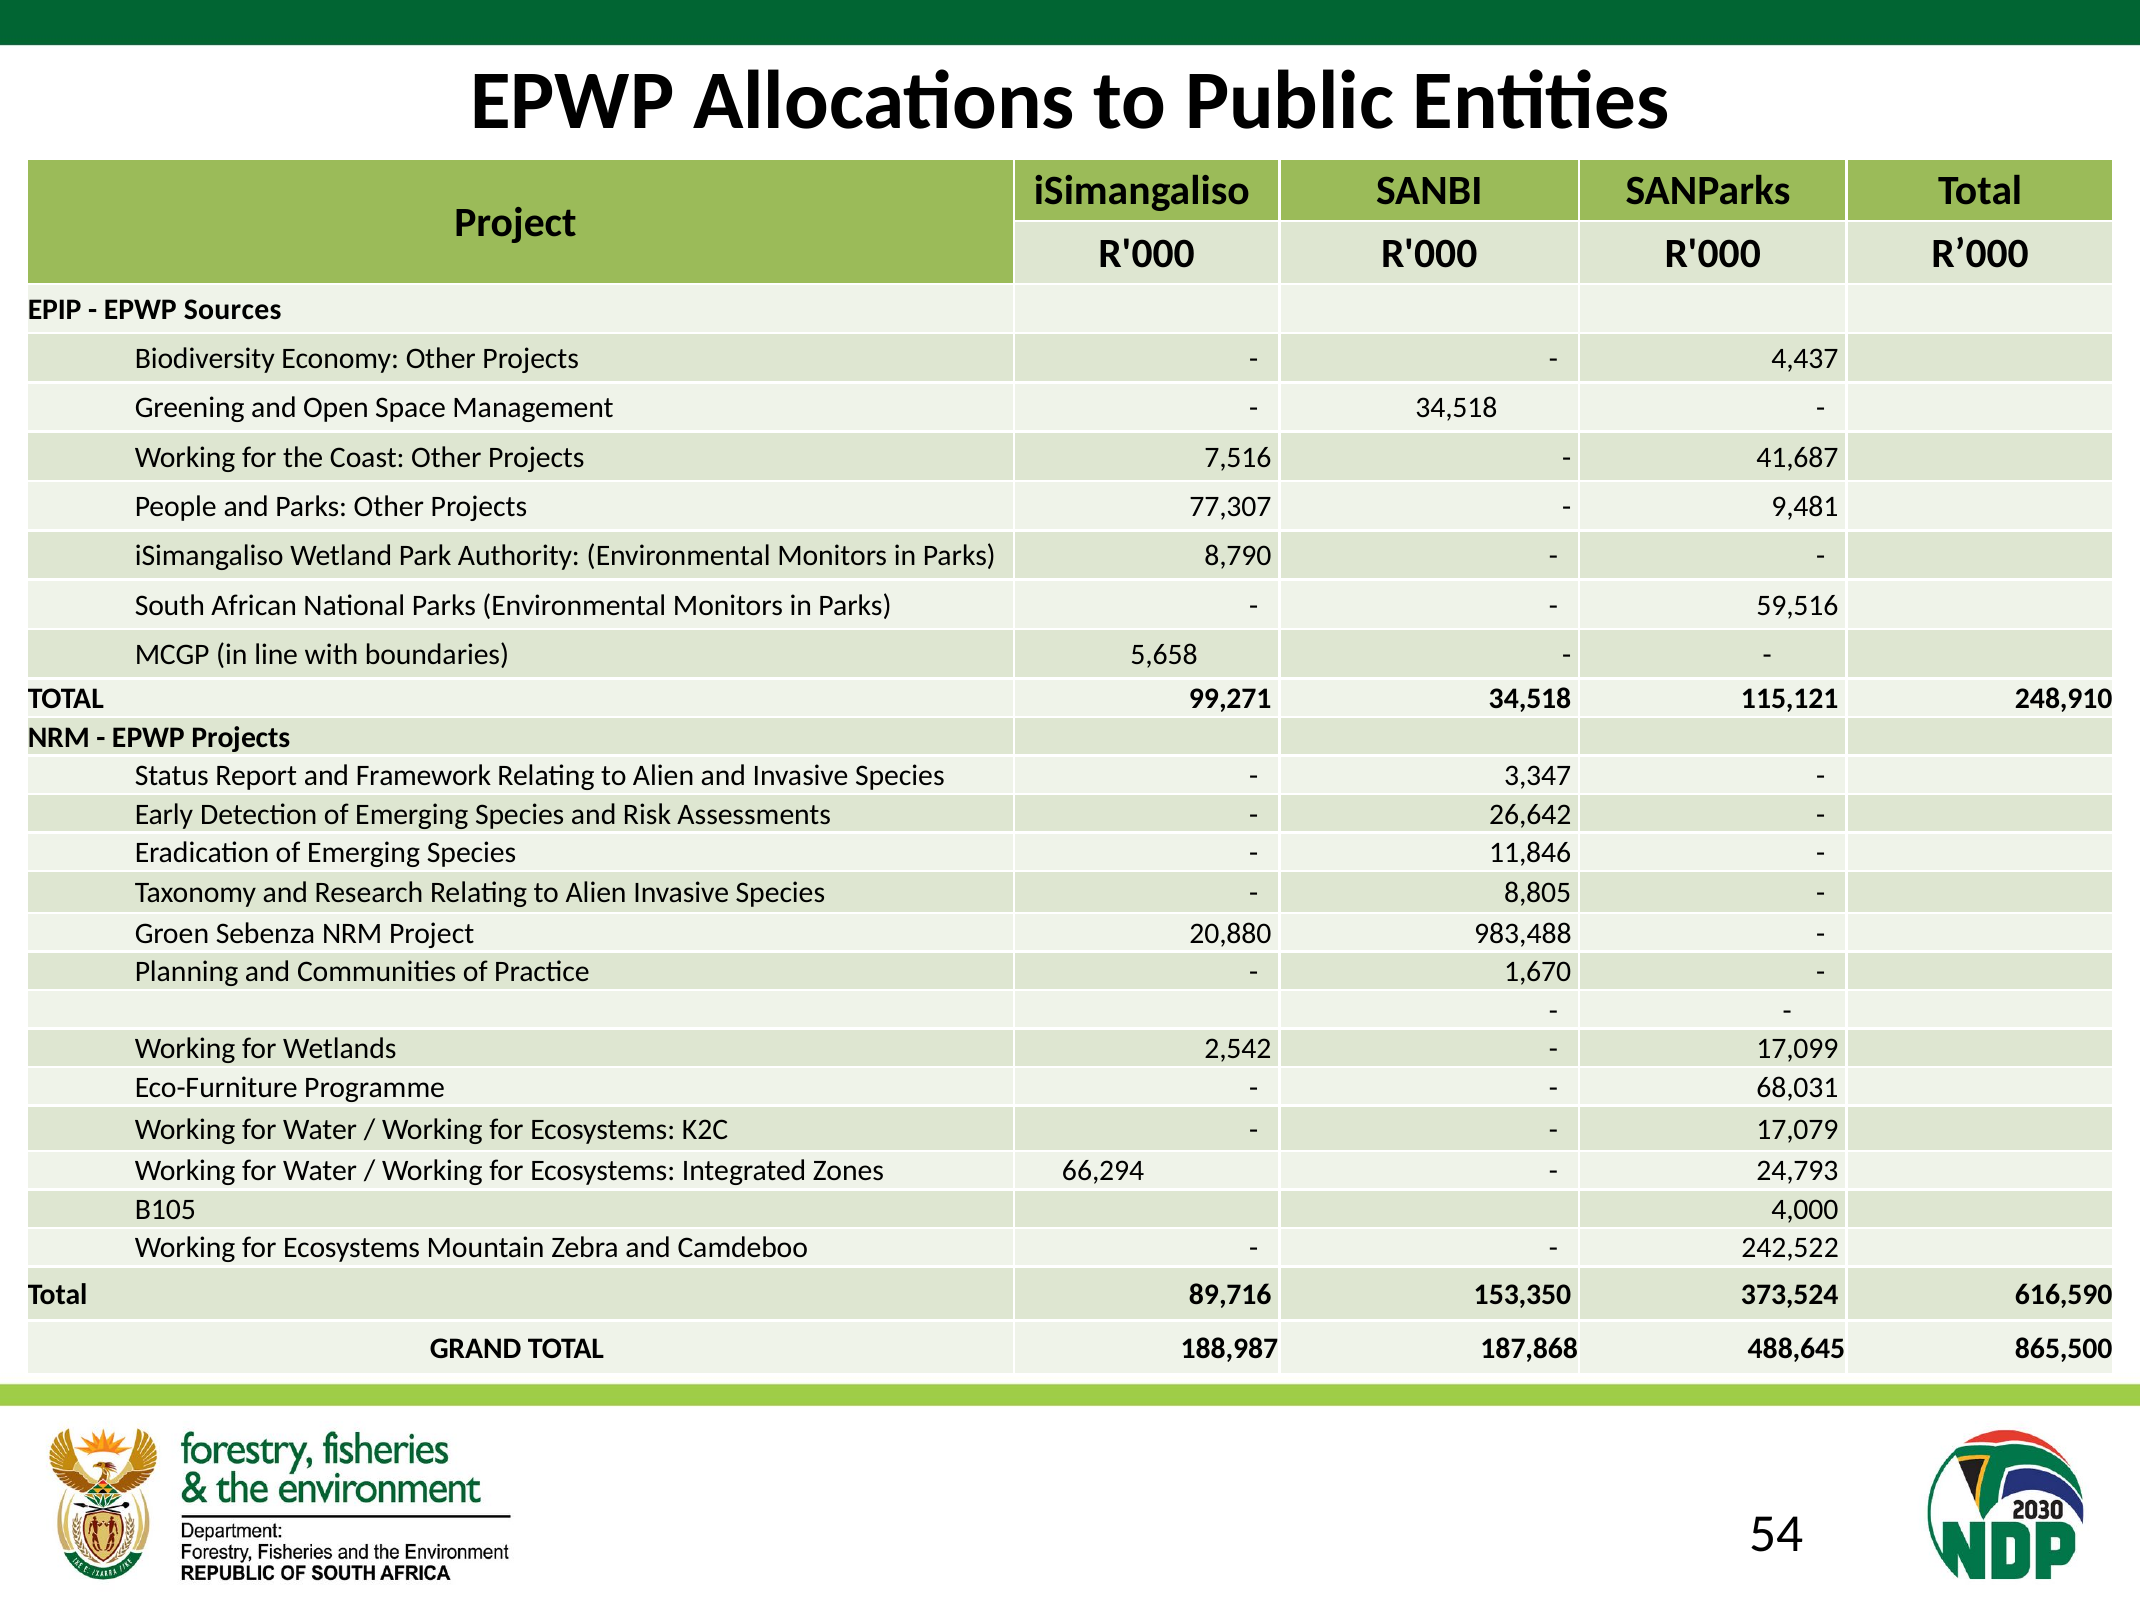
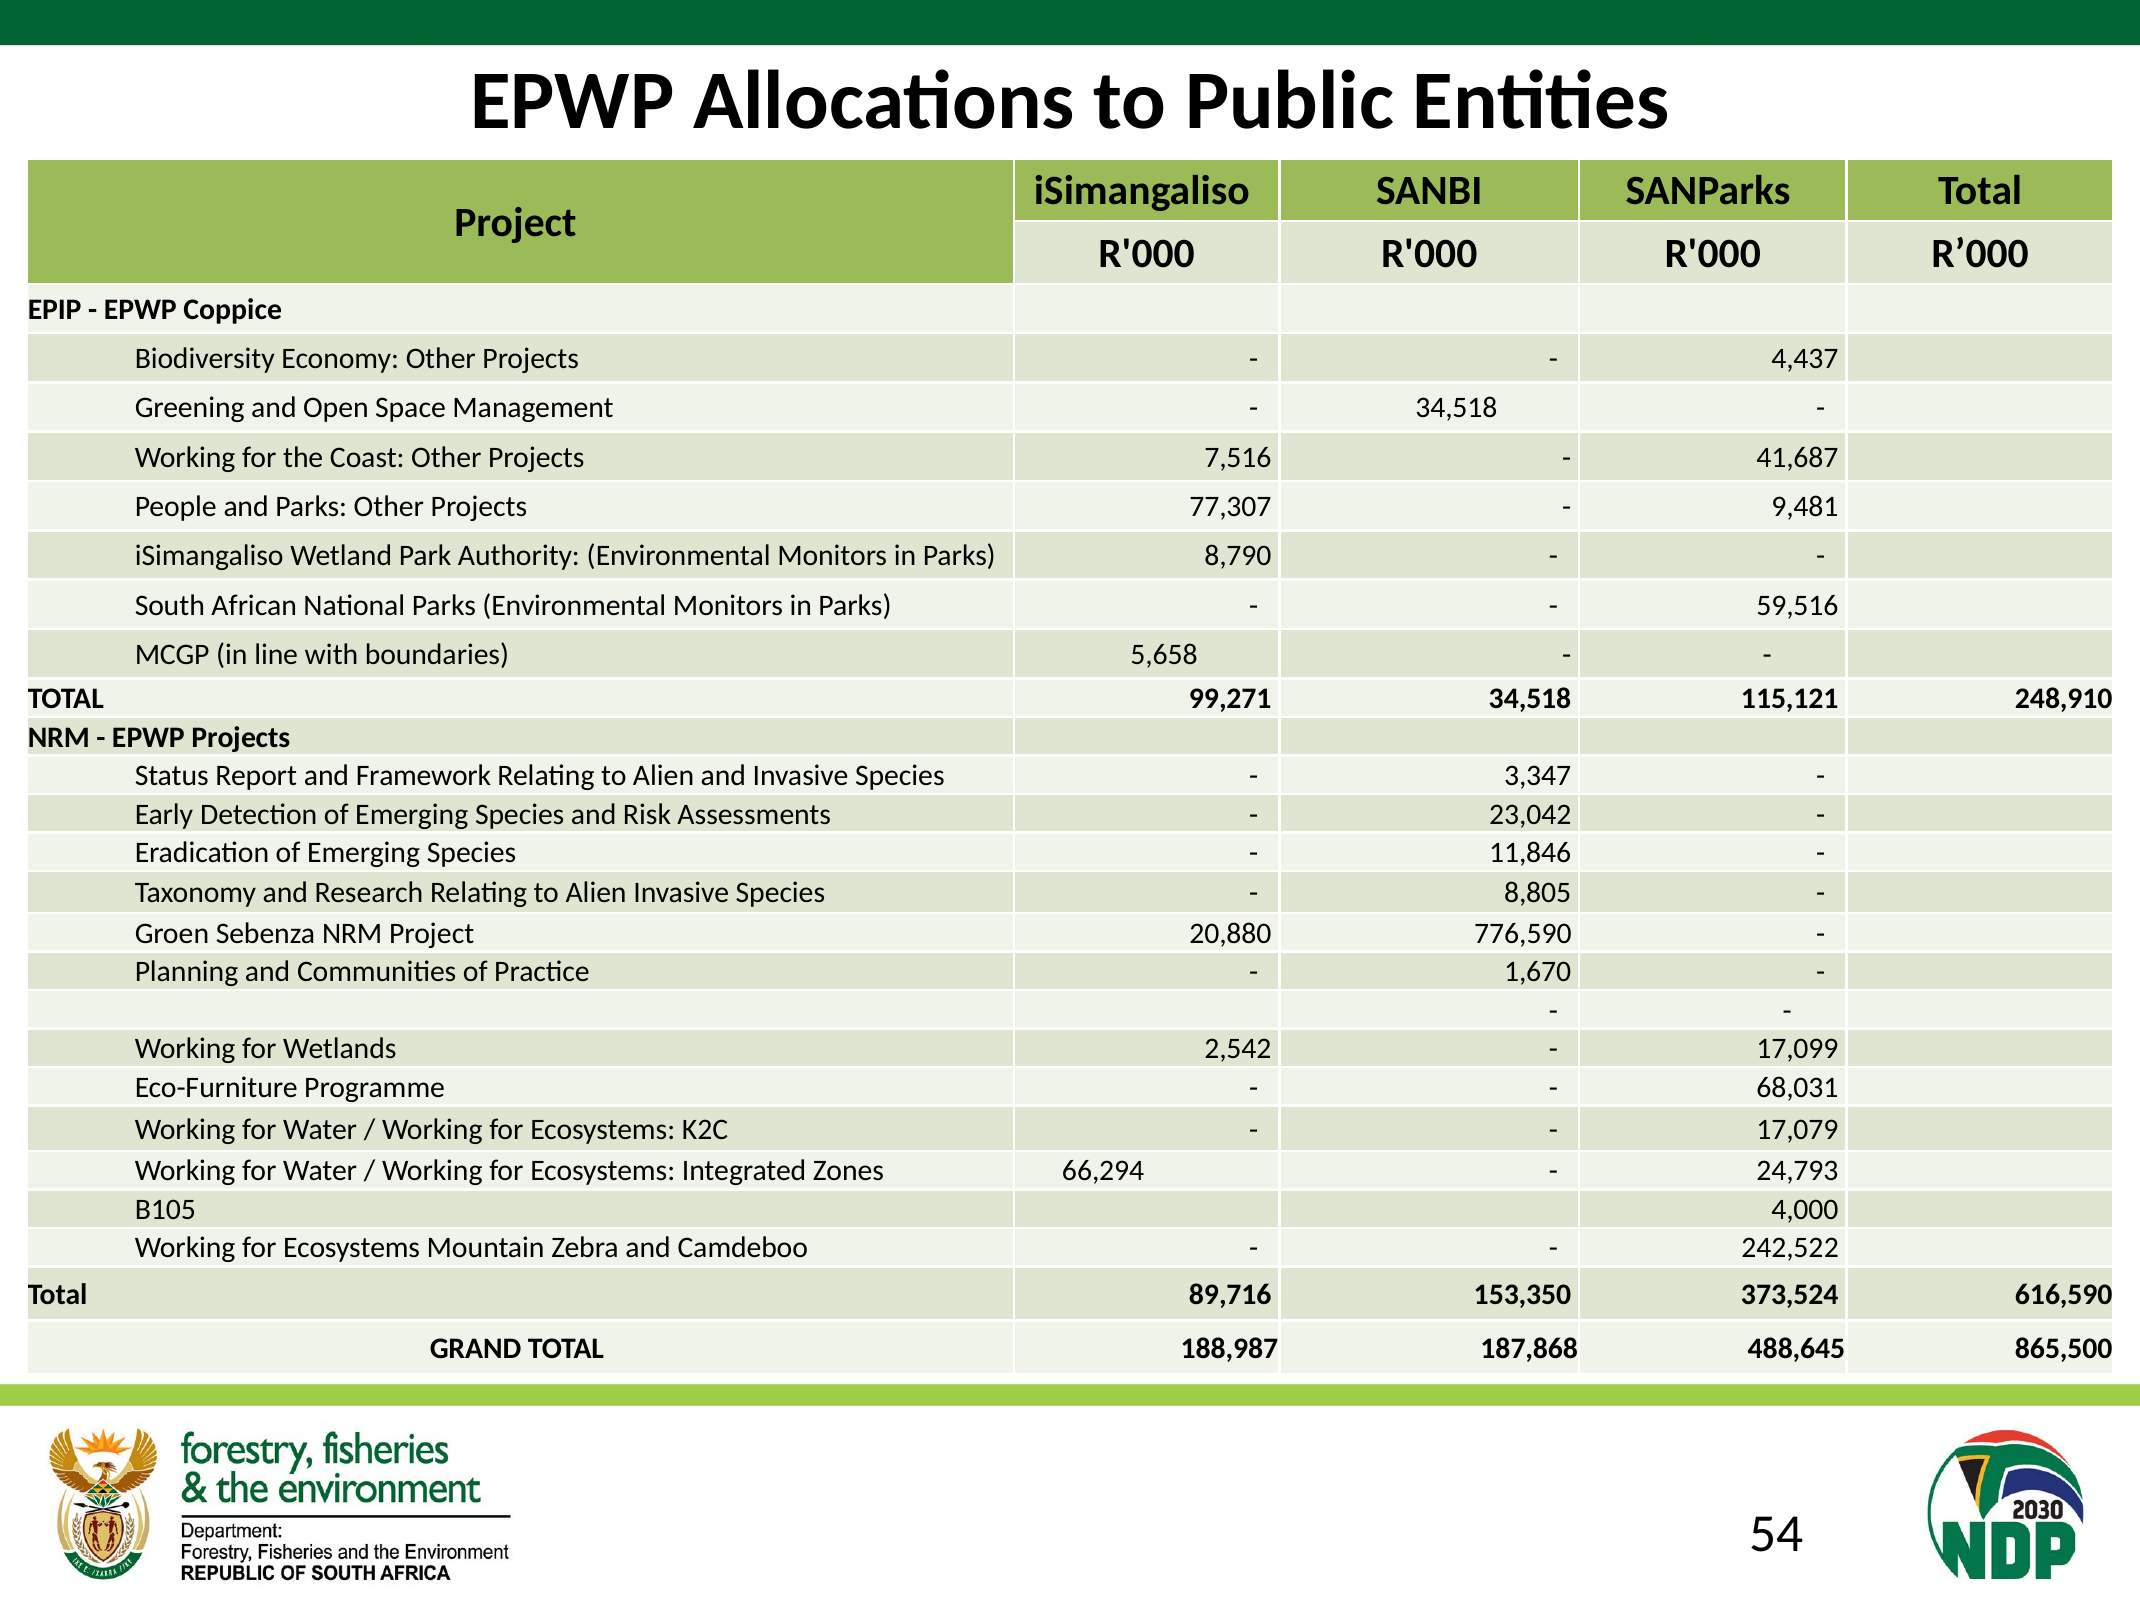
Sources: Sources -> Coppice (233, 310)
26,642: 26,642 -> 23,042 (1530, 814)
983,488: 983,488 -> 776,590 (1523, 933)
